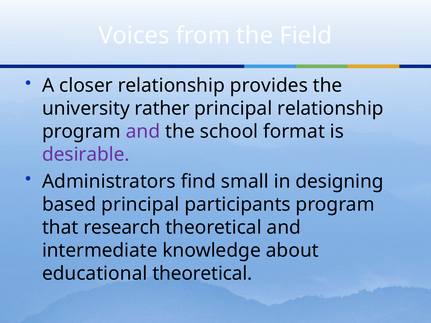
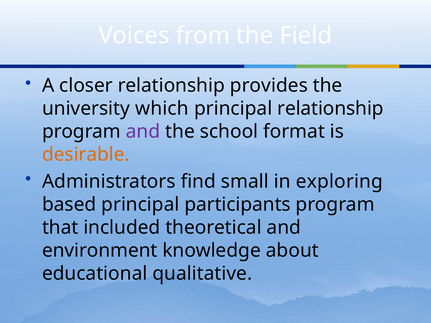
rather: rather -> which (162, 109)
desirable colour: purple -> orange (86, 155)
designing: designing -> exploring (339, 182)
research: research -> included (122, 228)
intermediate: intermediate -> environment (100, 251)
educational theoretical: theoretical -> qualitative (202, 274)
